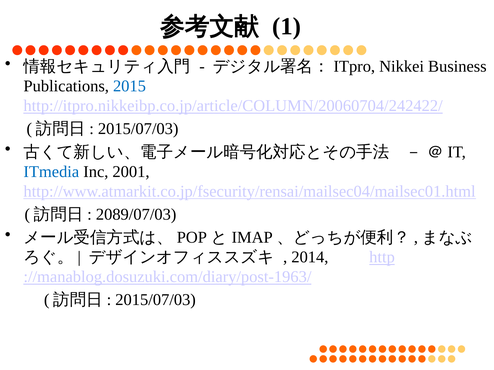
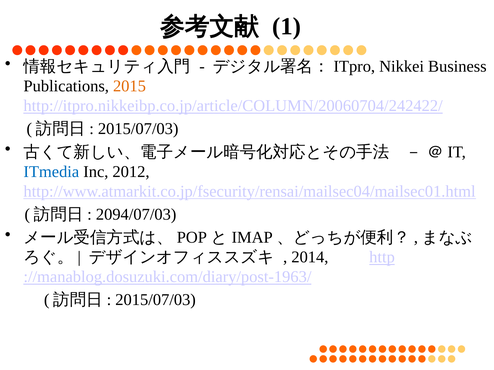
2015 colour: blue -> orange (129, 86)
2001: 2001 -> 2012 (131, 172)
2089/07/03: 2089/07/03 -> 2094/07/03 (136, 215)
